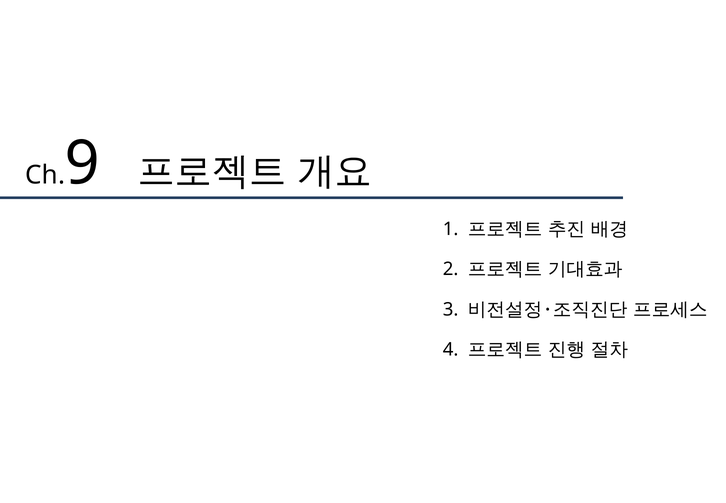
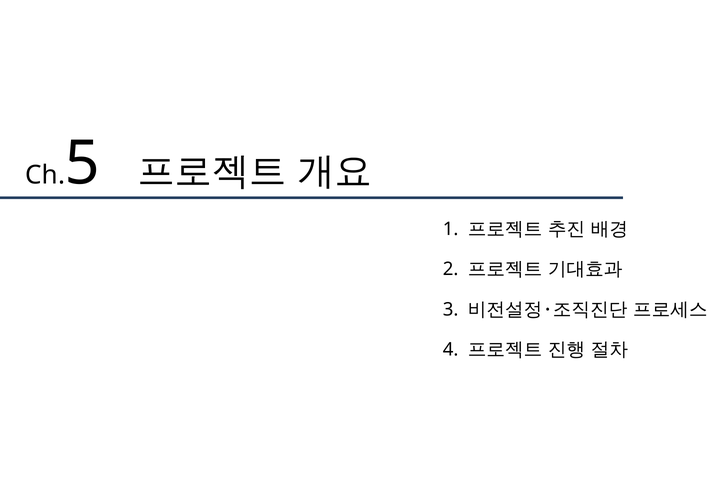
9: 9 -> 5 (82, 164)
